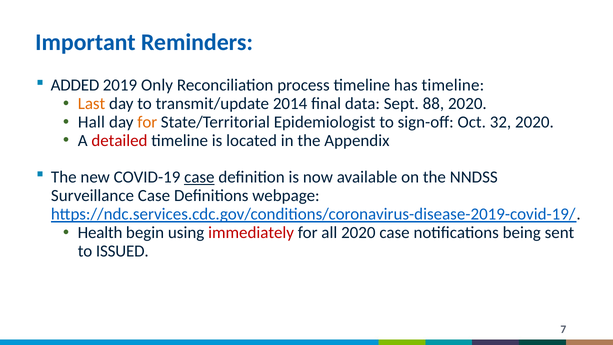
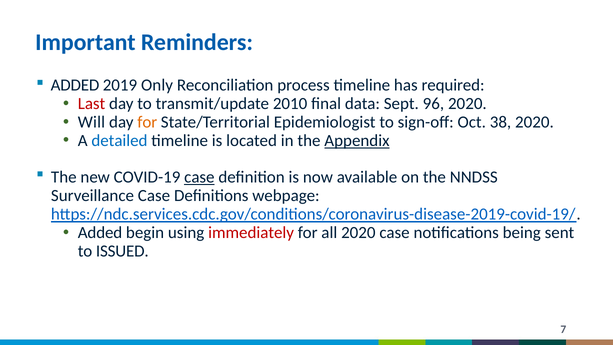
has timeline: timeline -> required (453, 85)
Last colour: orange -> red (92, 104)
2014: 2014 -> 2010 (290, 104)
88: 88 -> 96 (433, 104)
Hall: Hall -> Will (91, 122)
32: 32 -> 38 (501, 122)
detailed colour: red -> blue (119, 140)
Appendix underline: none -> present (357, 140)
Health: Health -> Added (100, 233)
